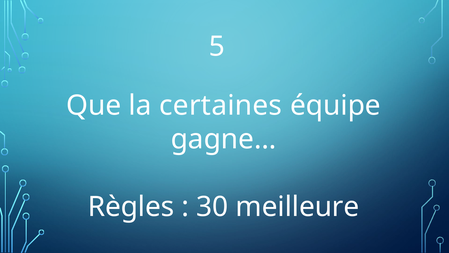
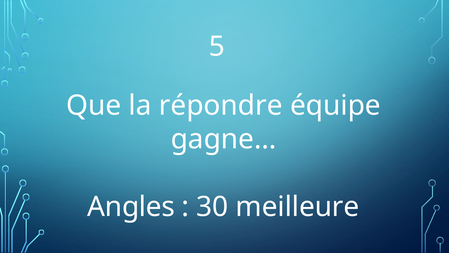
certaines: certaines -> répondre (221, 105)
Règles: Règles -> Angles (131, 206)
